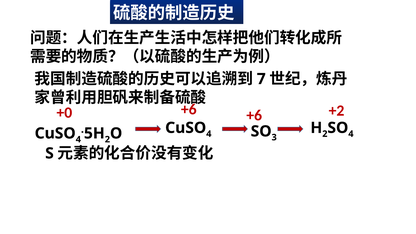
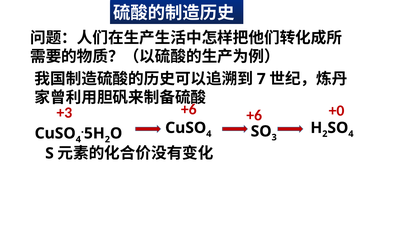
+0: +0 -> +3 (64, 113)
+2: +2 -> +0 (337, 111)
